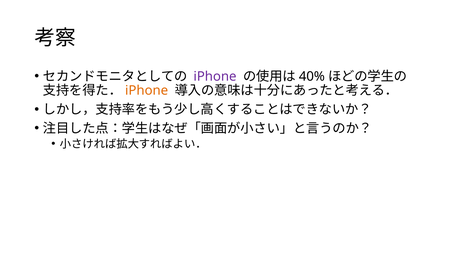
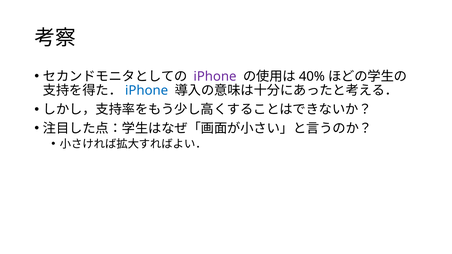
iPhone colour: orange -> blue (147, 91)
